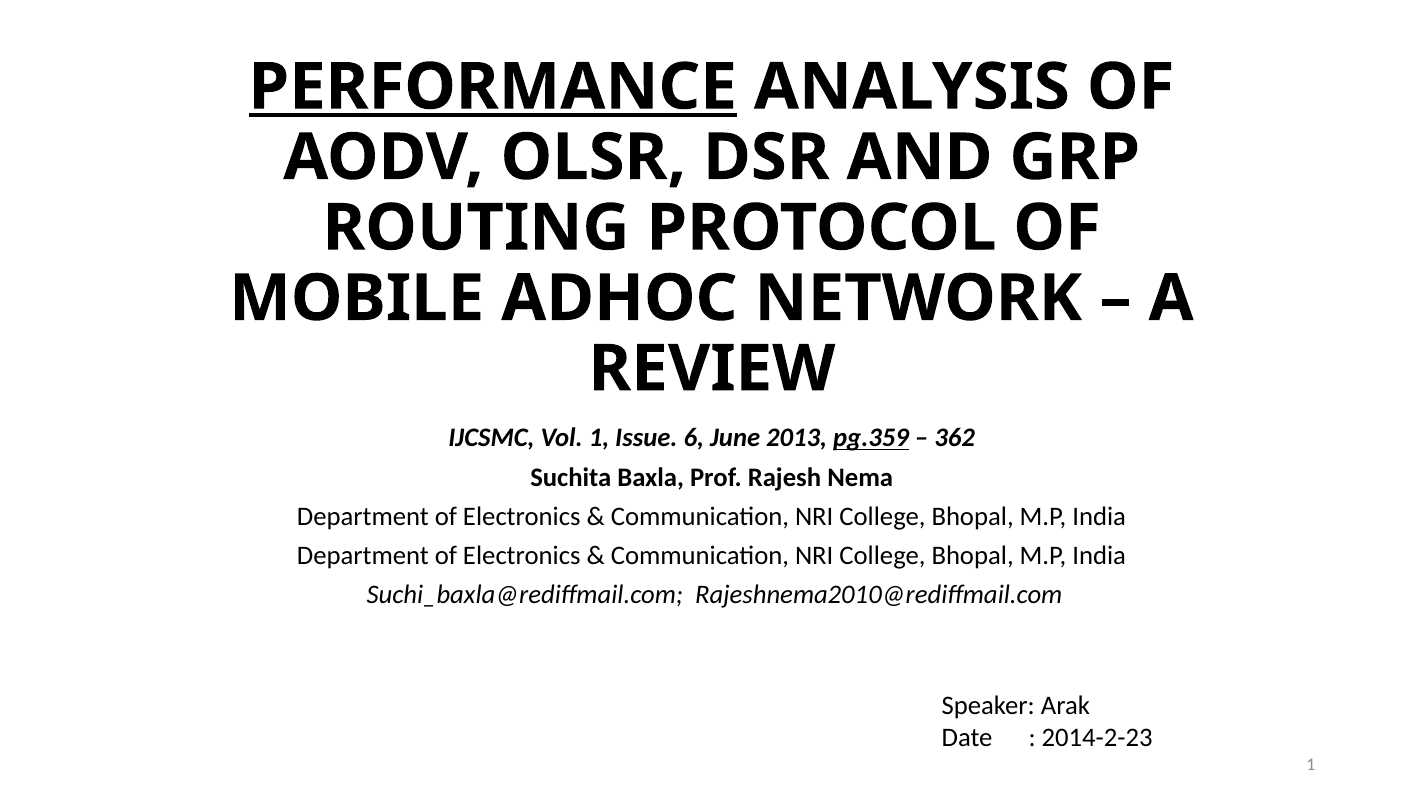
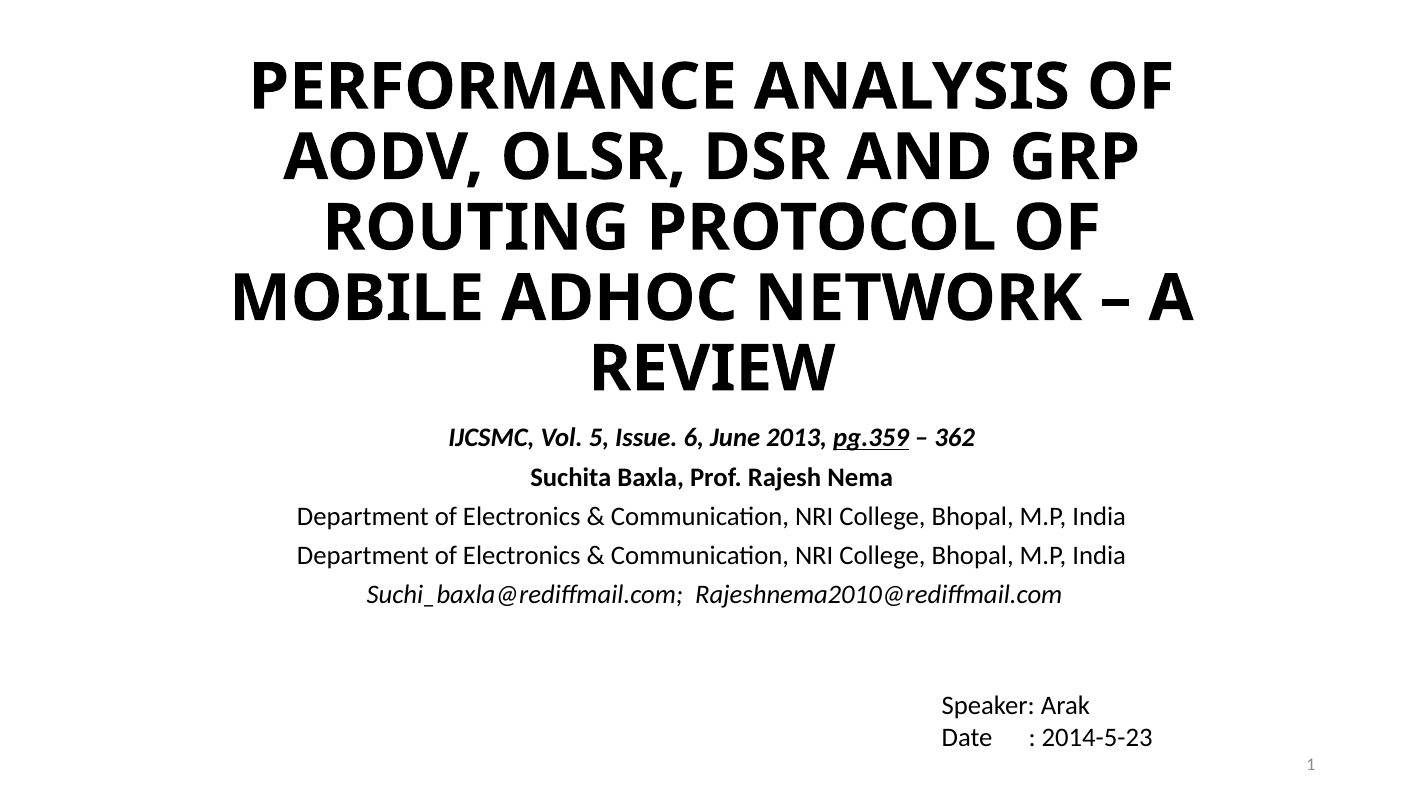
PERFORMANCE underline: present -> none (493, 87)
Vol 1: 1 -> 5 (599, 438)
2014-2-23: 2014-2-23 -> 2014-5-23 (1097, 738)
